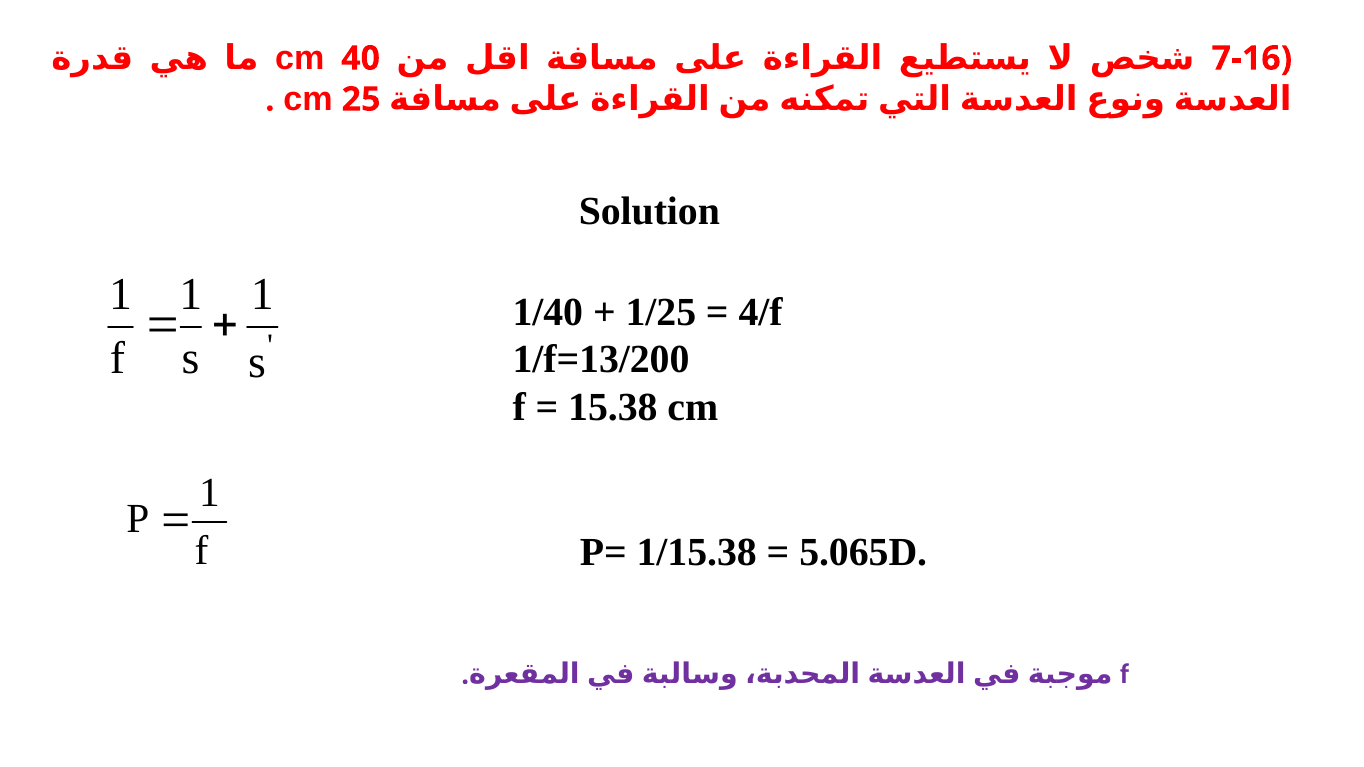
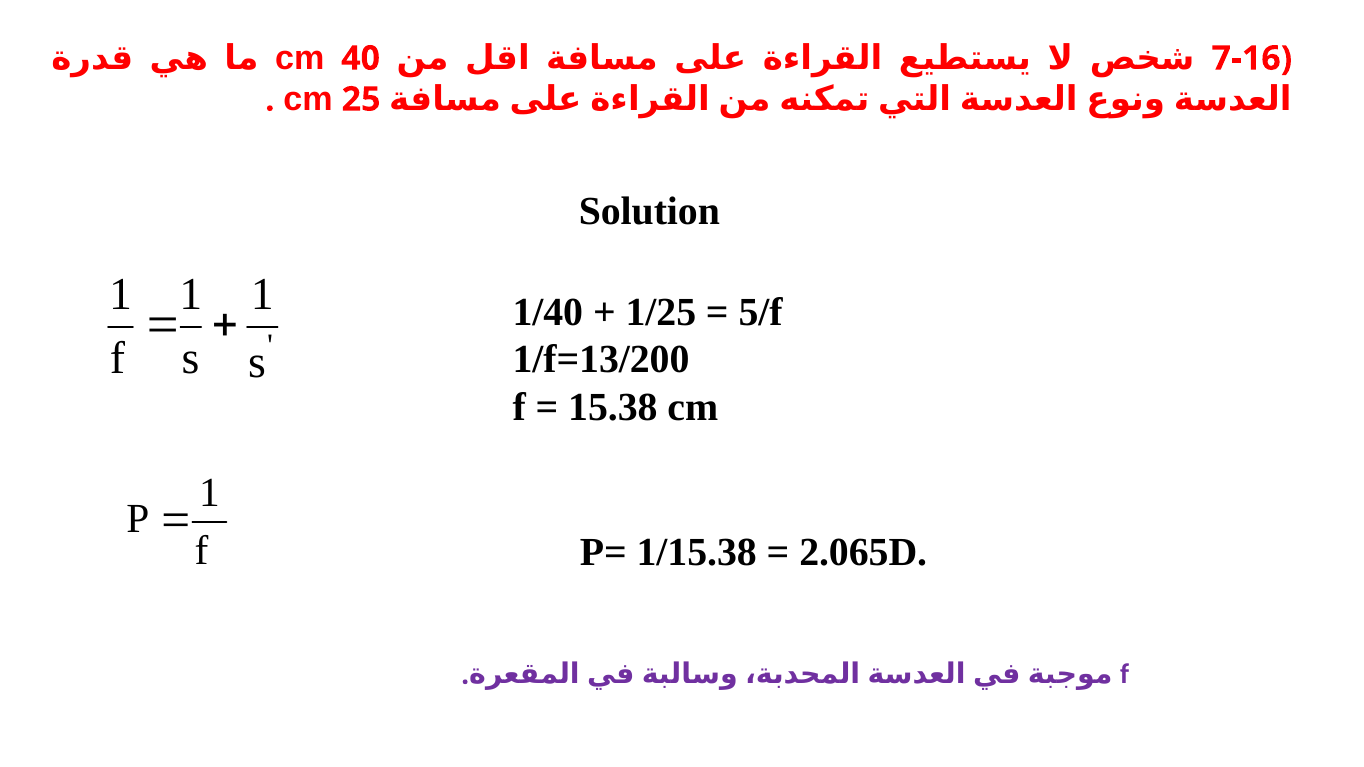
4/f: 4/f -> 5/f (761, 312)
5.065D: 5.065D -> 2.065D (863, 552)
